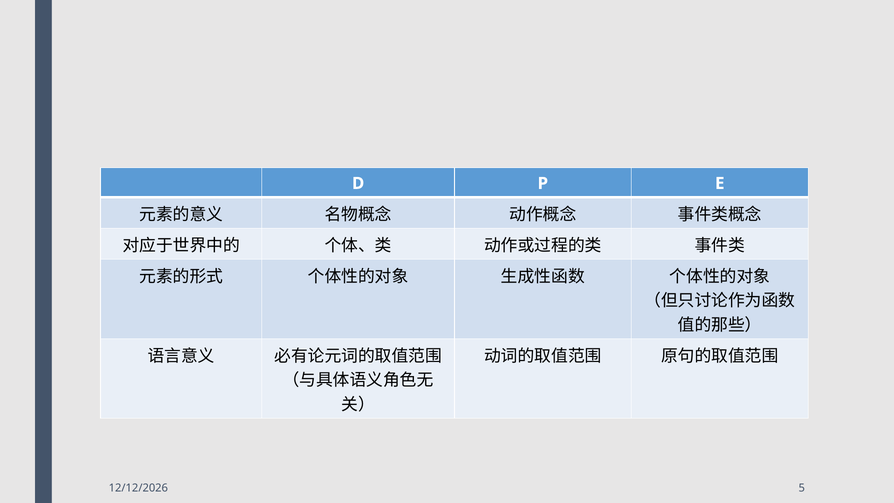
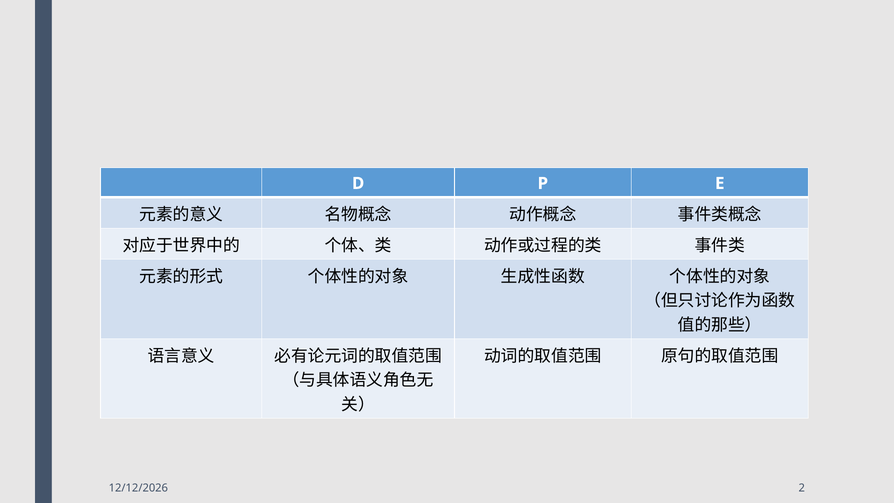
5: 5 -> 2 (802, 488)
